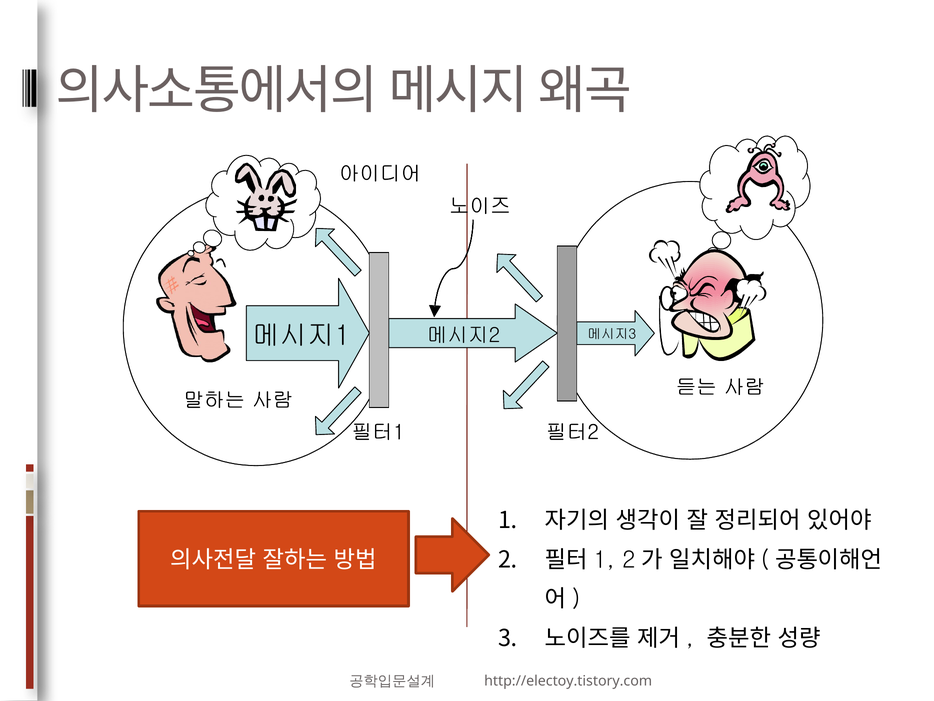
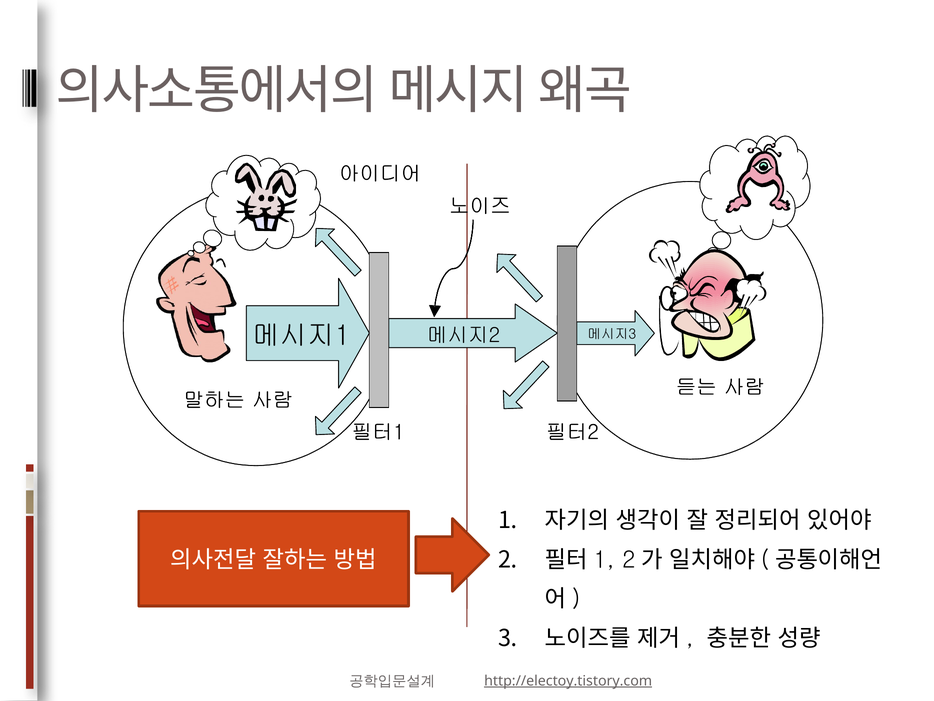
http://electoy.tistory.com underline: none -> present (568, 680)
